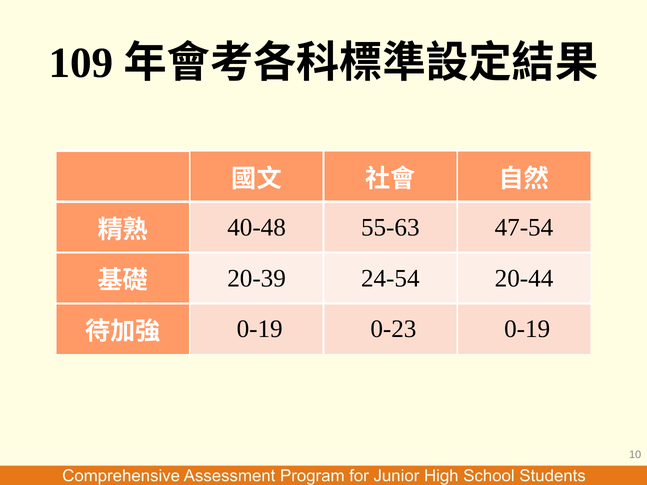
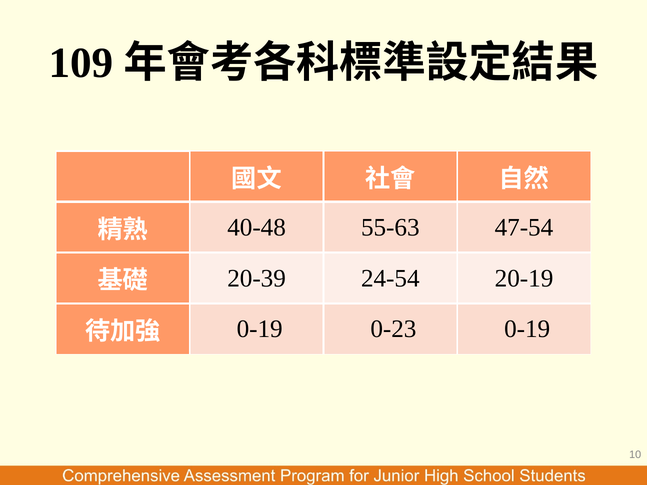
20-44: 20-44 -> 20-19 (524, 278)
